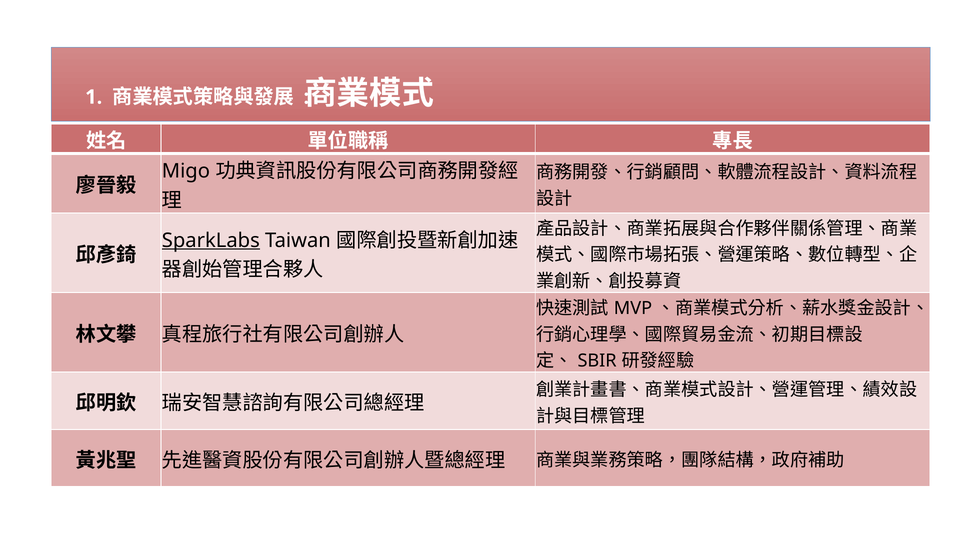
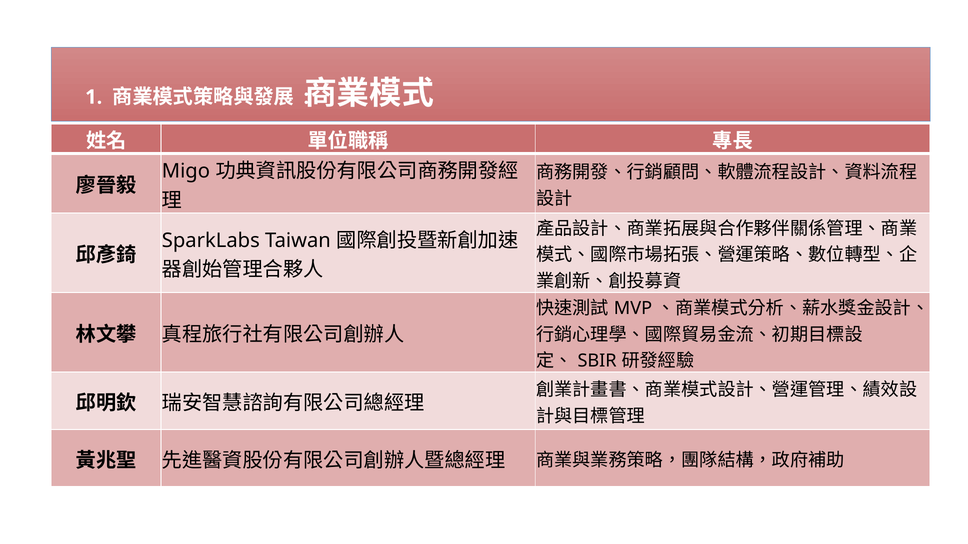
SparkLabs underline: present -> none (211, 241)
